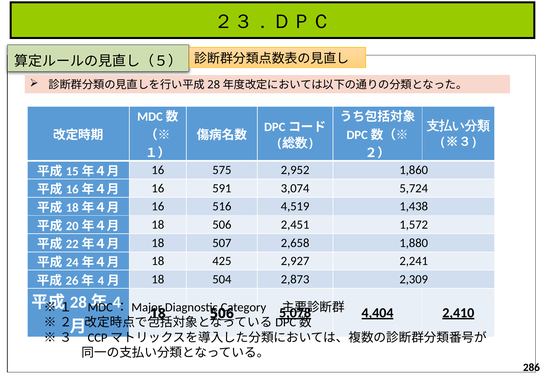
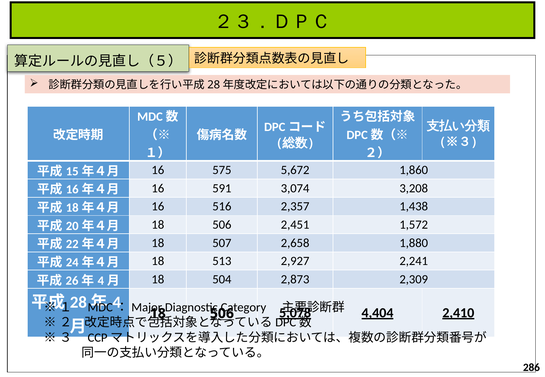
2,952: 2,952 -> 5,672 (295, 170)
5,724: 5,724 -> 3,208 (414, 188)
4,519: 4,519 -> 2,357 (295, 207)
425: 425 -> 513 (222, 261)
